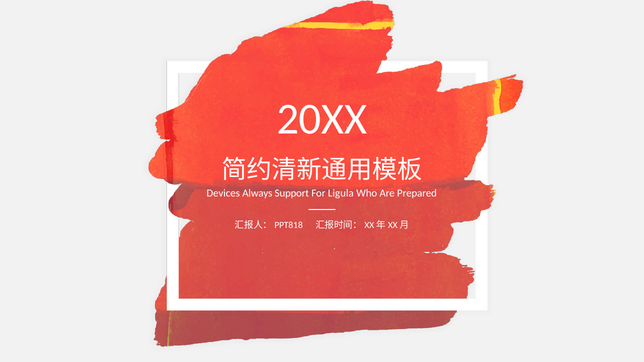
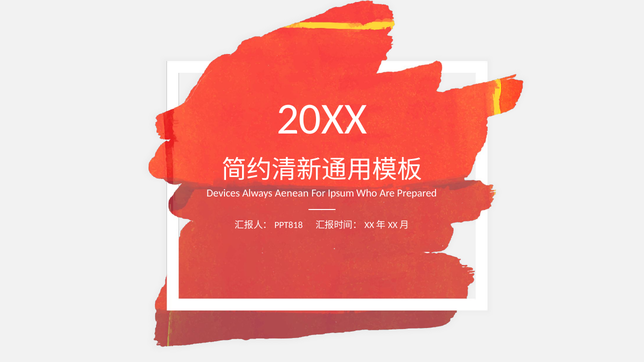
Support: Support -> Aenean (292, 194)
Ligula: Ligula -> Ipsum (341, 194)
